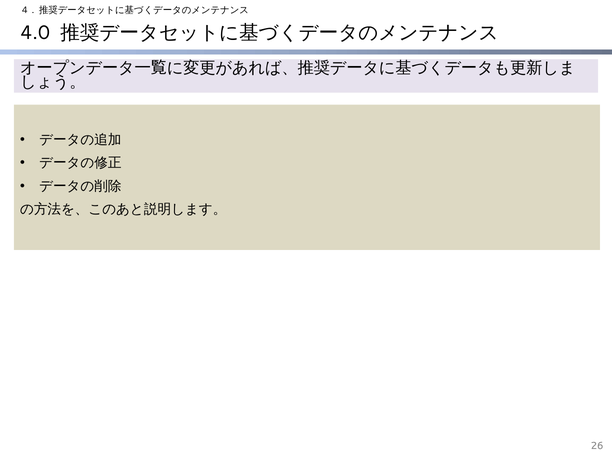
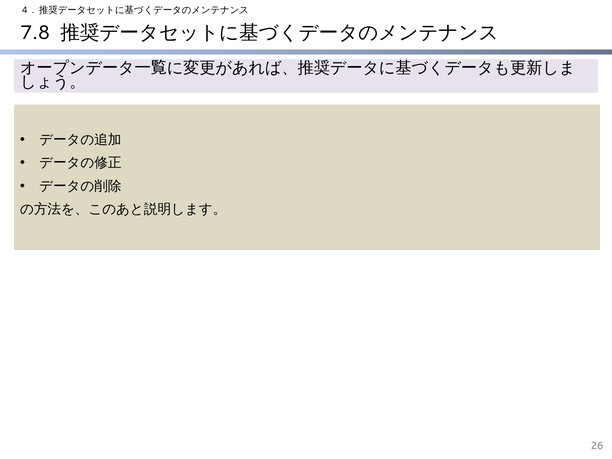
4.0: 4.0 -> 7.8 (35, 33)
